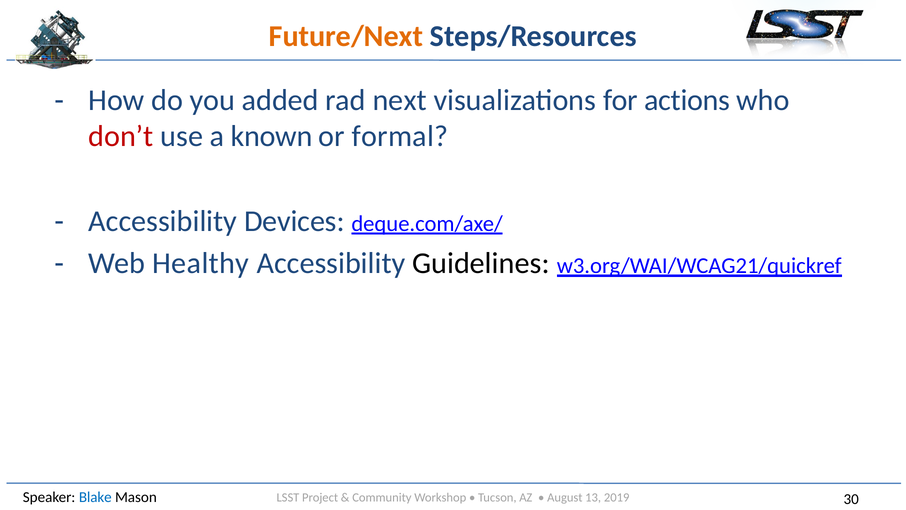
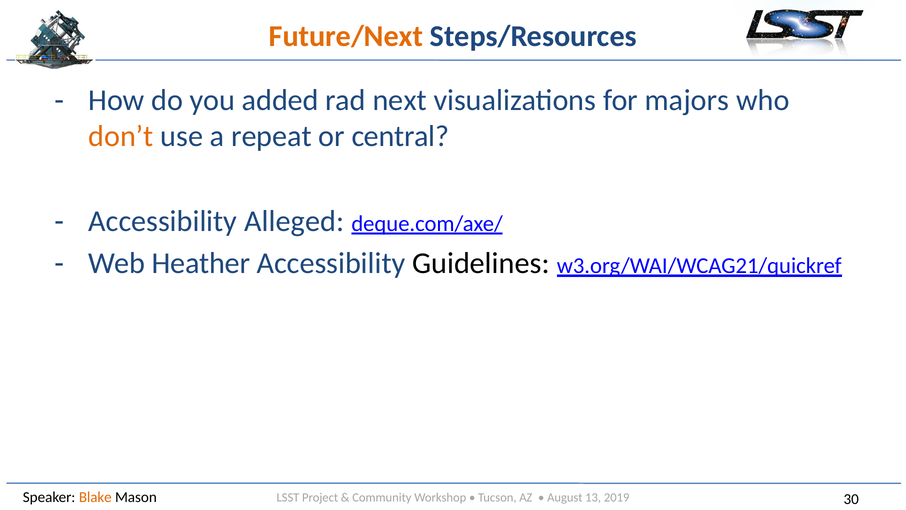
actions: actions -> majors (687, 100)
don’t colour: red -> orange (121, 136)
known: known -> repeat (271, 136)
formal: formal -> central (400, 136)
Devices: Devices -> Alleged (294, 221)
Healthy: Healthy -> Heather (201, 263)
Blake colour: blue -> orange (95, 497)
